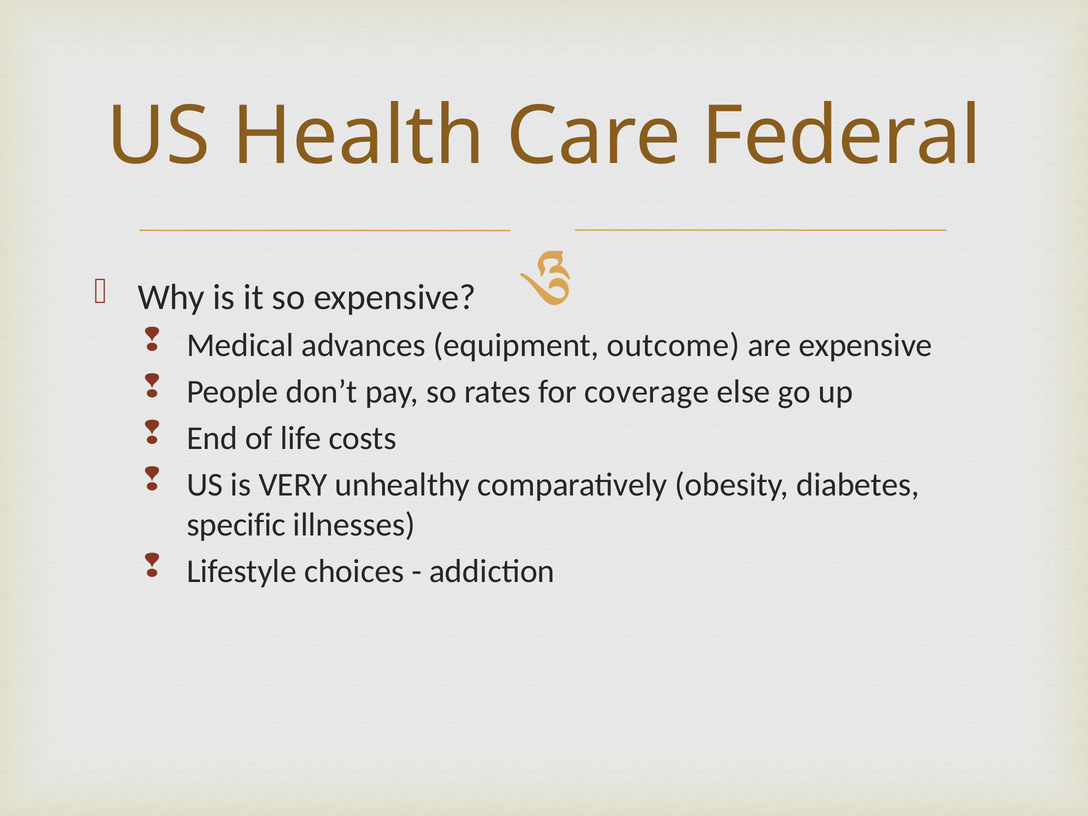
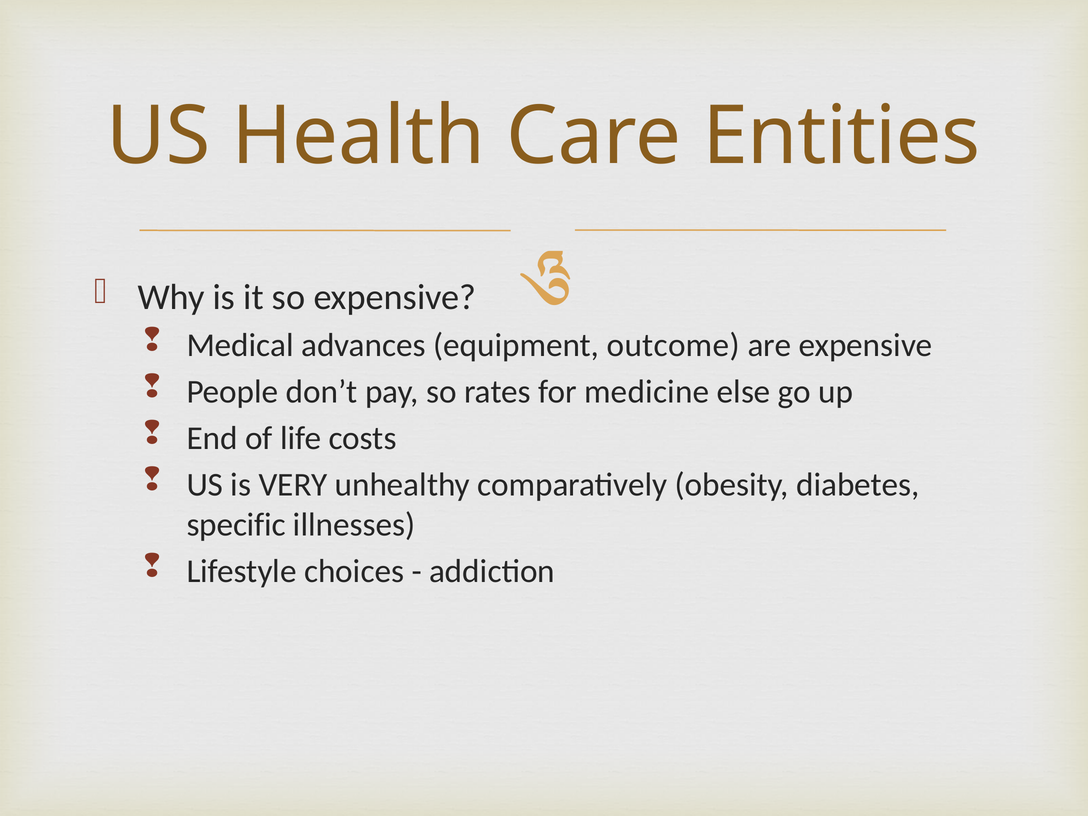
Federal: Federal -> Entities (841, 136)
coverage: coverage -> medicine (647, 392)
